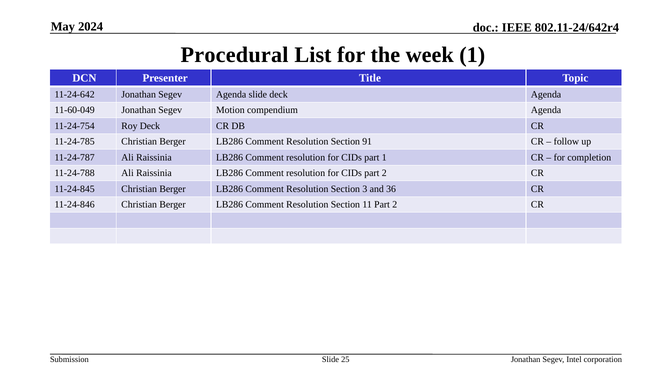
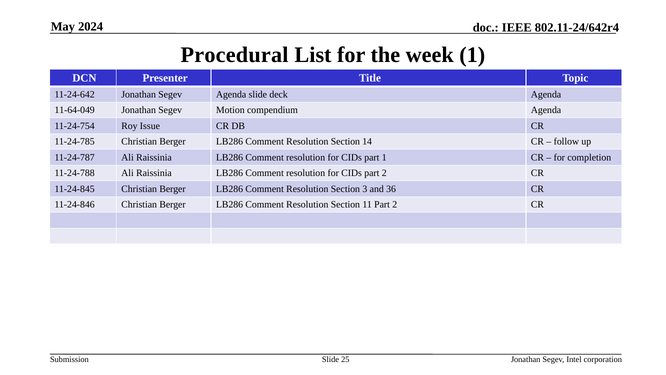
11-60-049: 11-60-049 -> 11-64-049 (75, 110)
Roy Deck: Deck -> Issue (150, 126)
91: 91 -> 14 (367, 141)
